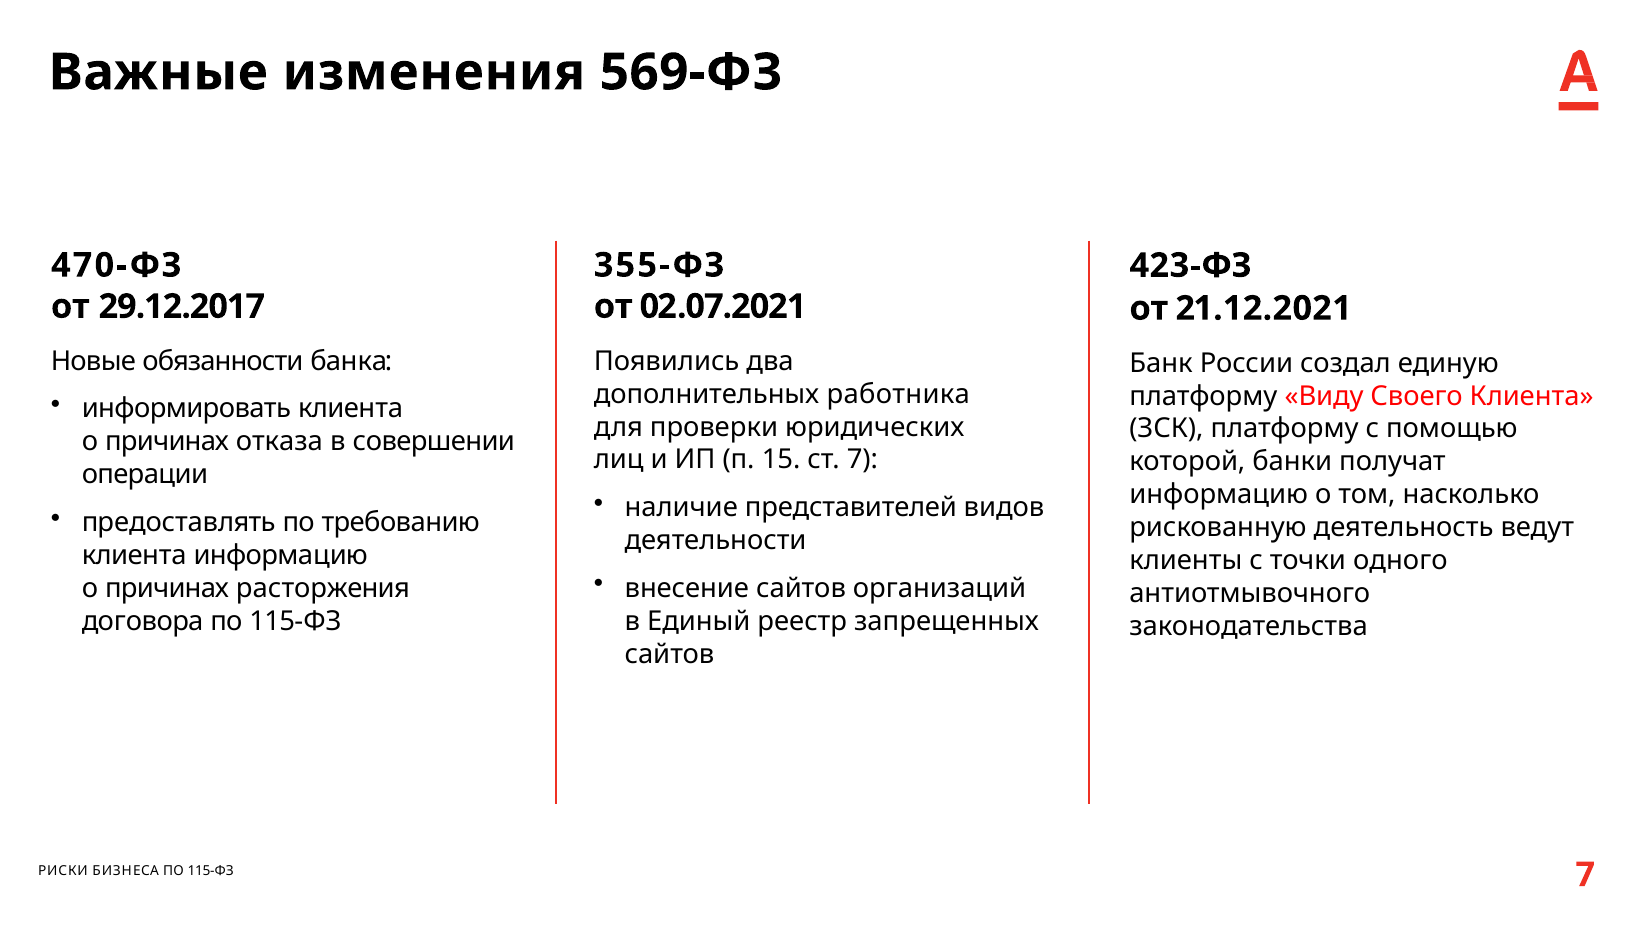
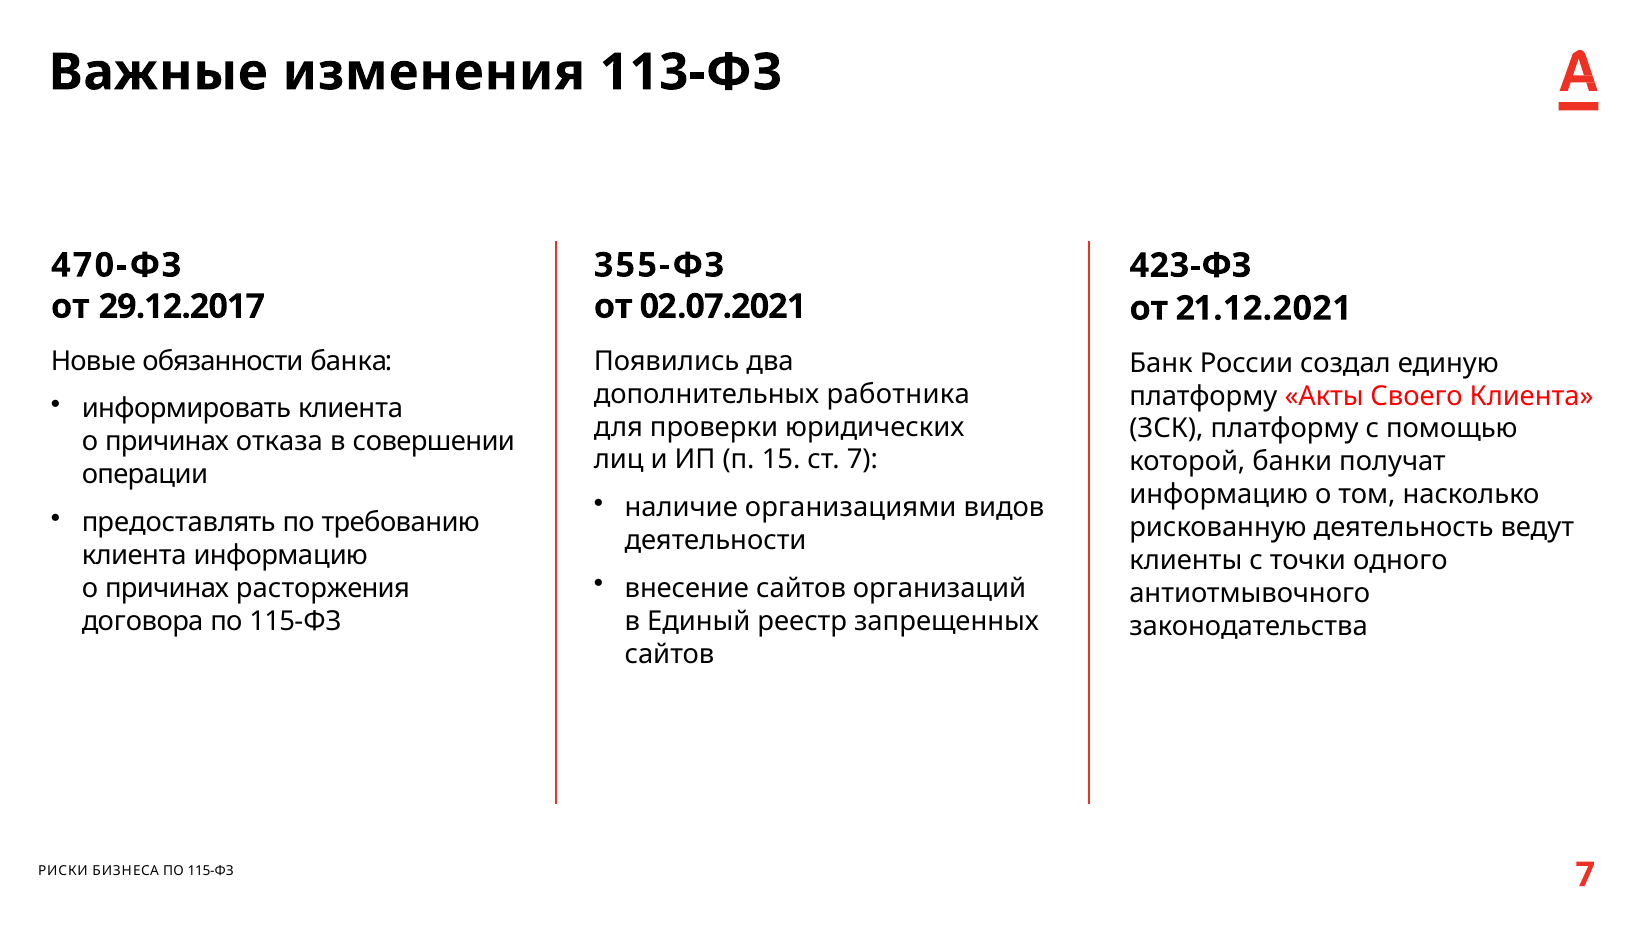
569-ФЗ: 569-ФЗ -> 113-ФЗ (691, 72)
Виду: Виду -> Акты (1324, 396)
представителей: представителей -> организациями (851, 508)
